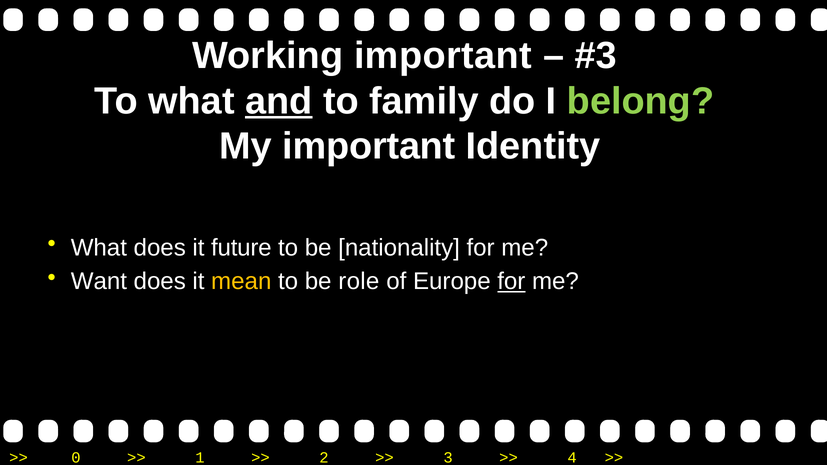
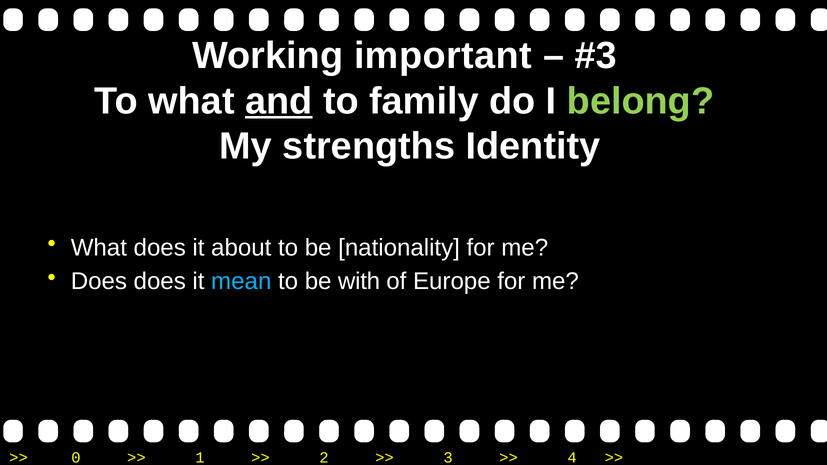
My important: important -> strengths (369, 147)
future: future -> about (241, 248)
Want: Want -> Does (99, 282)
mean colour: yellow -> light blue (241, 282)
role: role -> with (359, 282)
for underline: present -> none (511, 282)
